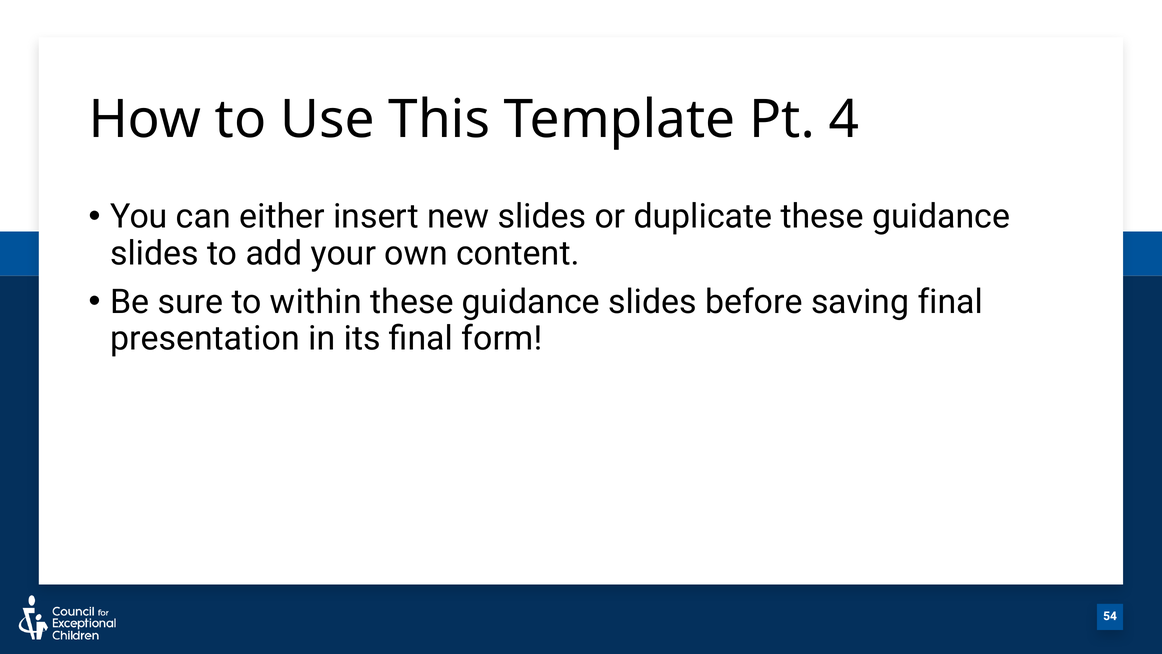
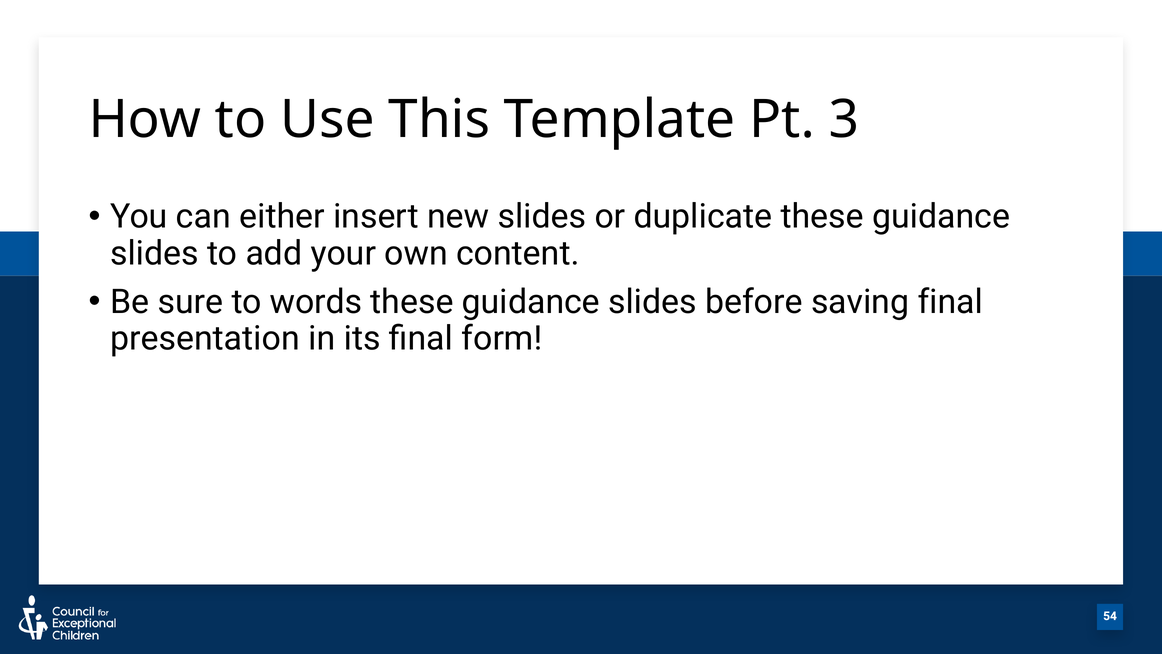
4: 4 -> 3 (844, 120)
within: within -> words (316, 302)
